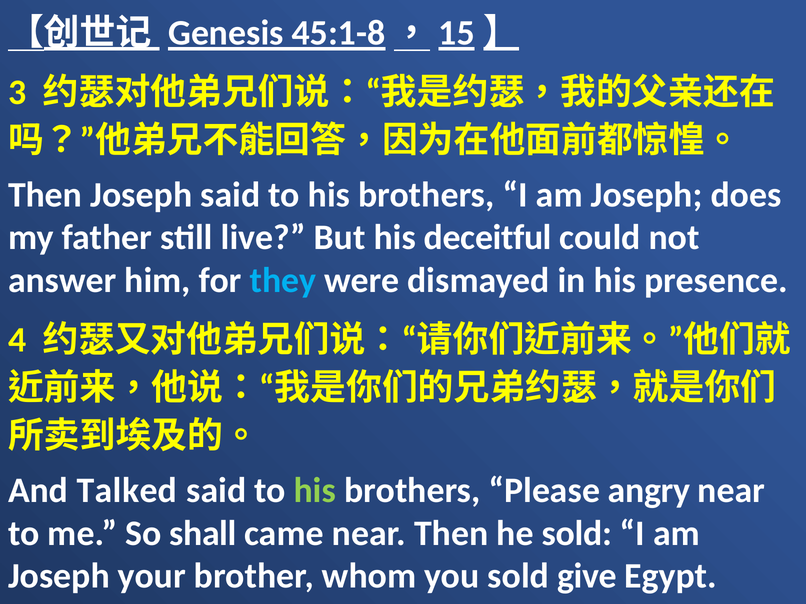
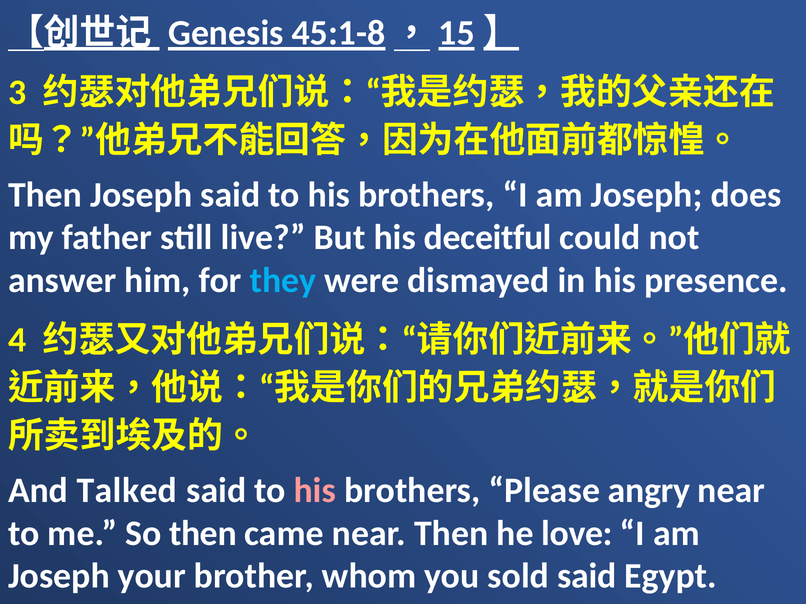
his colour: light green -> pink (315, 491)
So shall: shall -> then (203, 534)
he sold: sold -> love (577, 534)
sold give: give -> said (587, 577)
